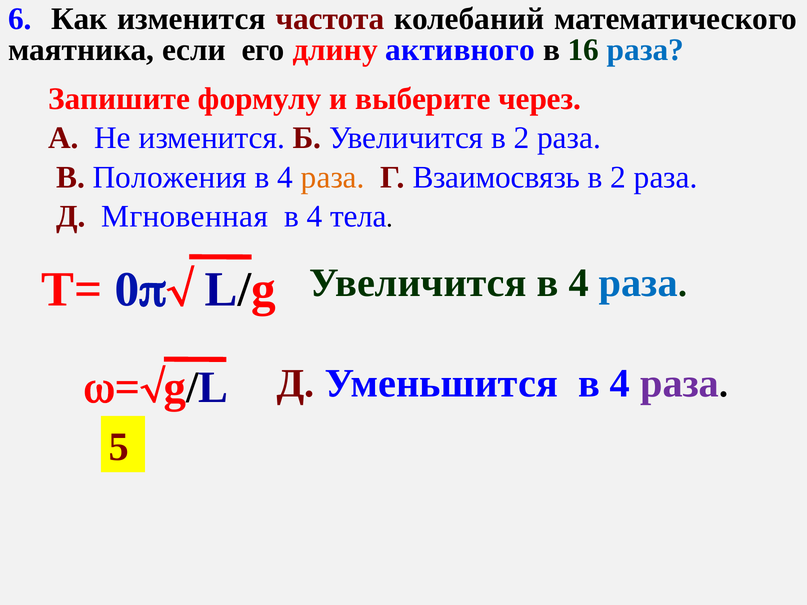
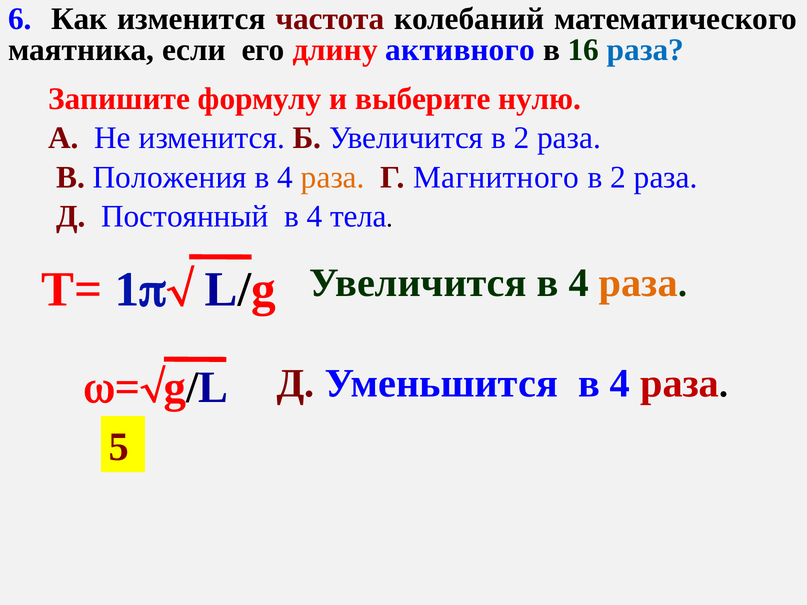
через: через -> нулю (540, 99)
Взаимосвязь: Взаимосвязь -> Магнитного (496, 177)
Мгновенная: Мгновенная -> Постоянный (185, 217)
раза colour: blue -> orange (638, 283)
0: 0 -> 1 (127, 290)
раза colour: purple -> red (680, 384)
